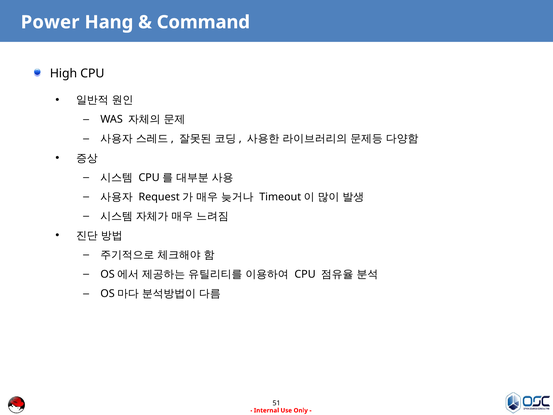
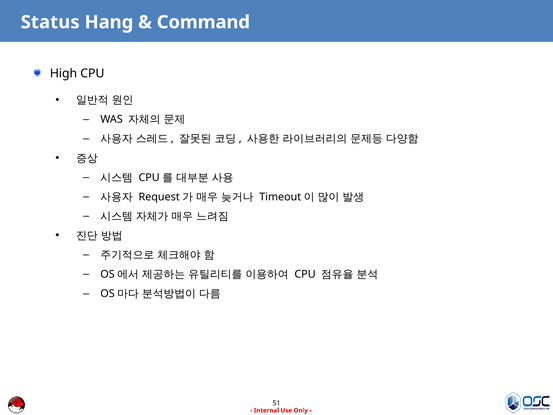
Power: Power -> Status (50, 22)
